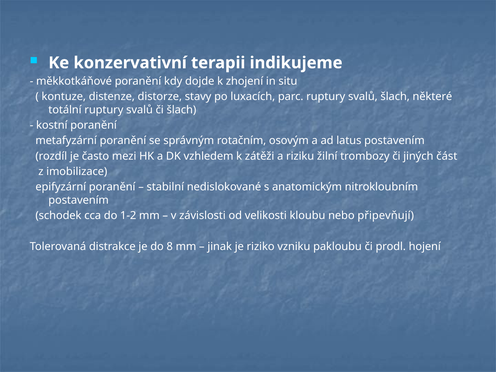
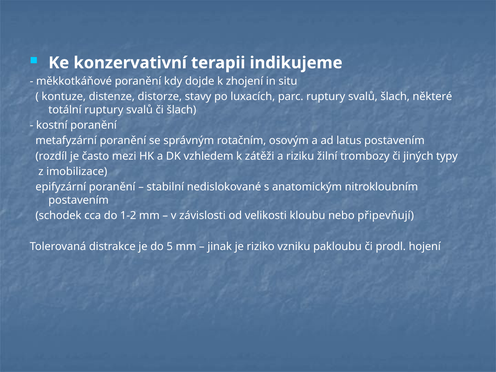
část: část -> typy (447, 156)
8: 8 -> 5 (170, 246)
